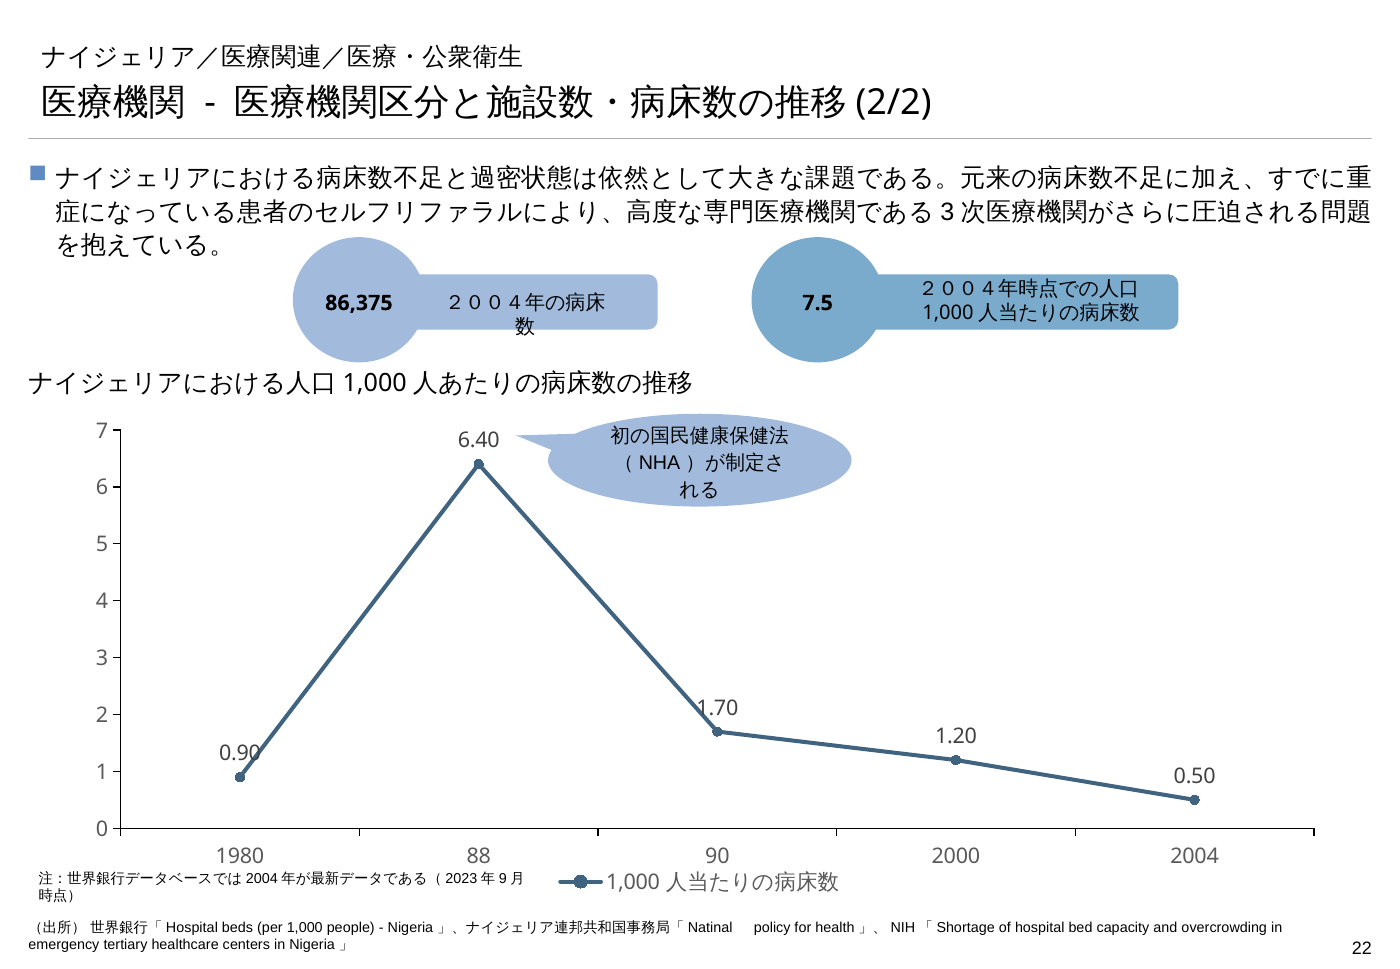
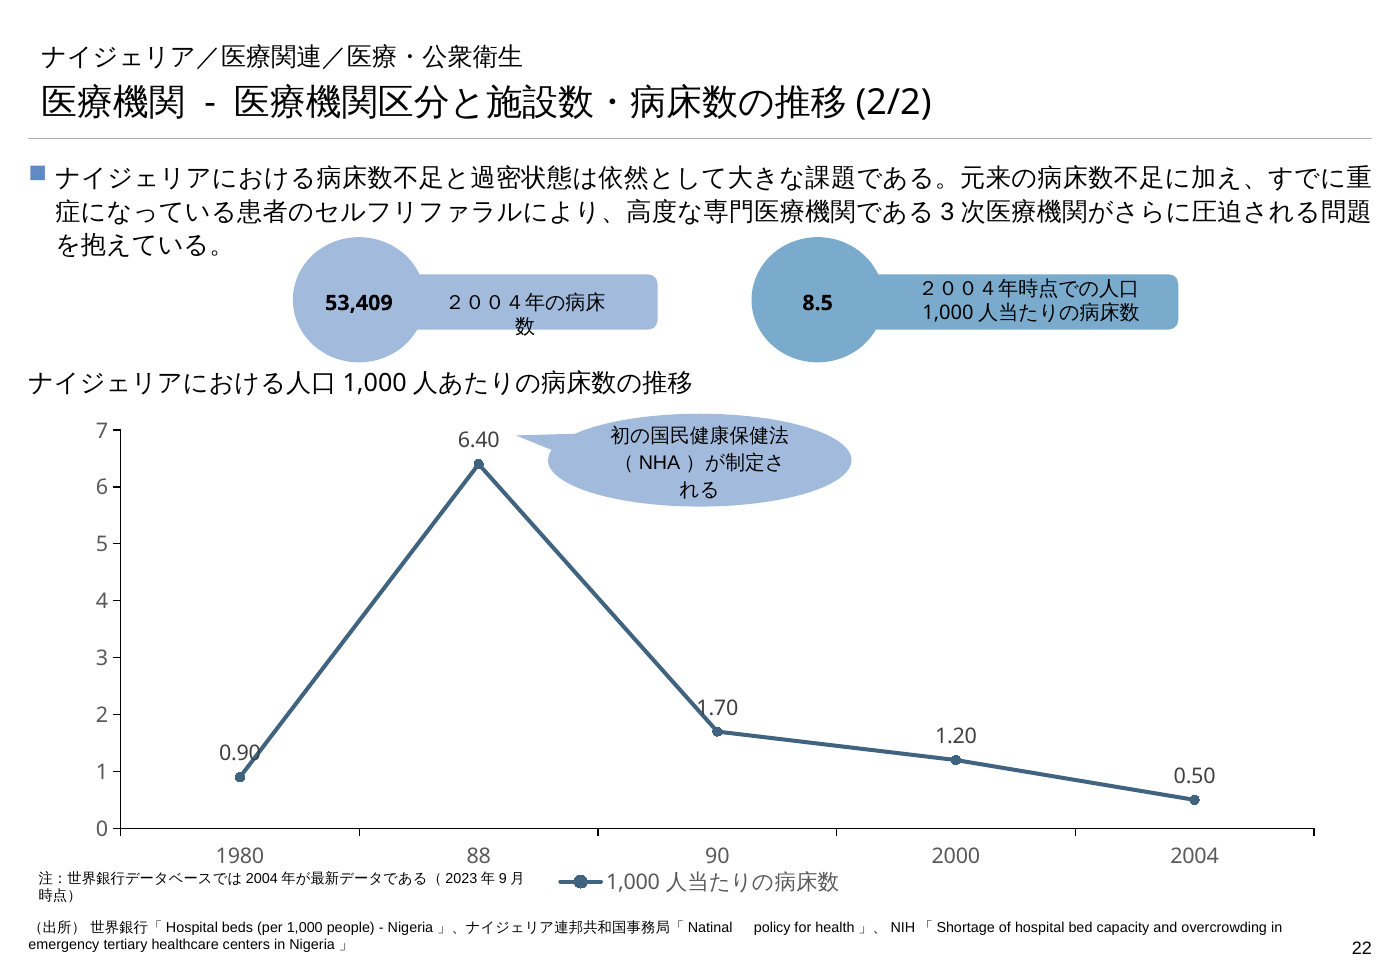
86,375: 86,375 -> 53,409 (359, 303)
7.5: 7.5 -> 8.5 (818, 303)
